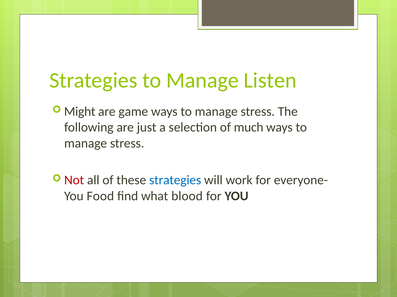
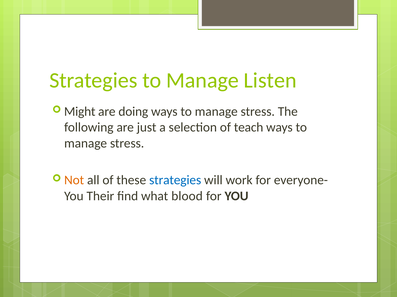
game: game -> doing (133, 112)
much: much -> teach (249, 128)
Not colour: red -> orange (74, 181)
Food: Food -> Their (100, 196)
